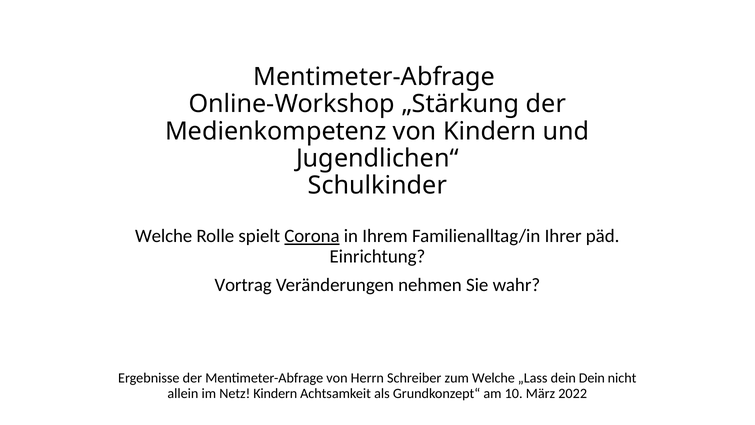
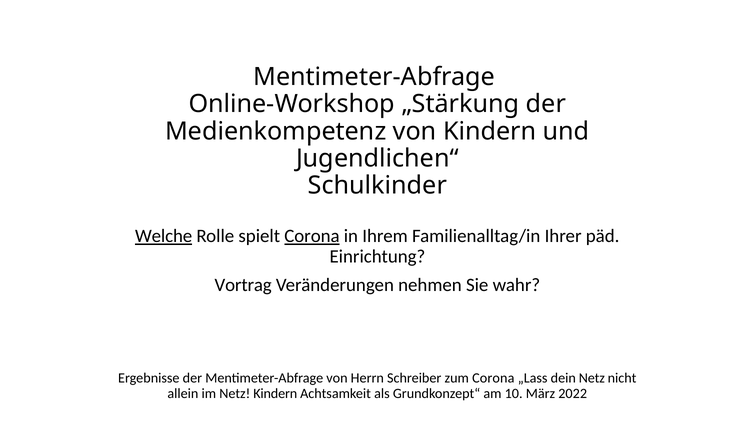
Welche underline: none -> present (164, 236)
zum Welche: Welche -> Corona (493, 378)
dein Dein: Dein -> Netz (592, 378)
